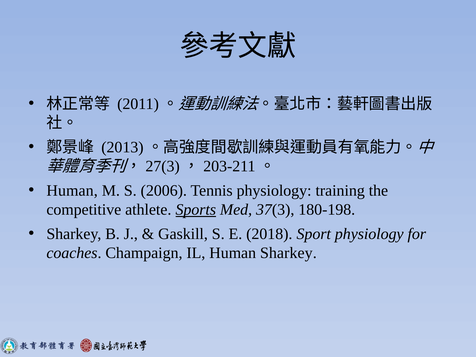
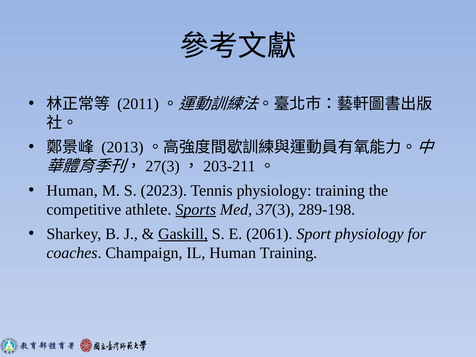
2006: 2006 -> 2023 (164, 191)
180-198: 180-198 -> 289-198 (327, 210)
Gaskill underline: none -> present (183, 234)
2018: 2018 -> 2061 (269, 234)
Human Sharkey: Sharkey -> Training (289, 253)
